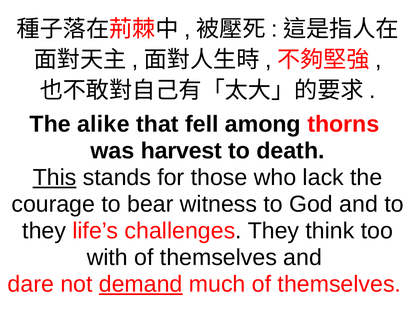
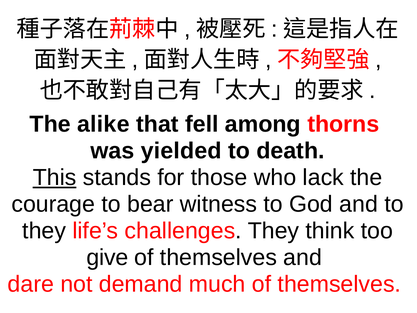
harvest: harvest -> yielded (181, 151)
with: with -> give (107, 257)
demand underline: present -> none (141, 284)
